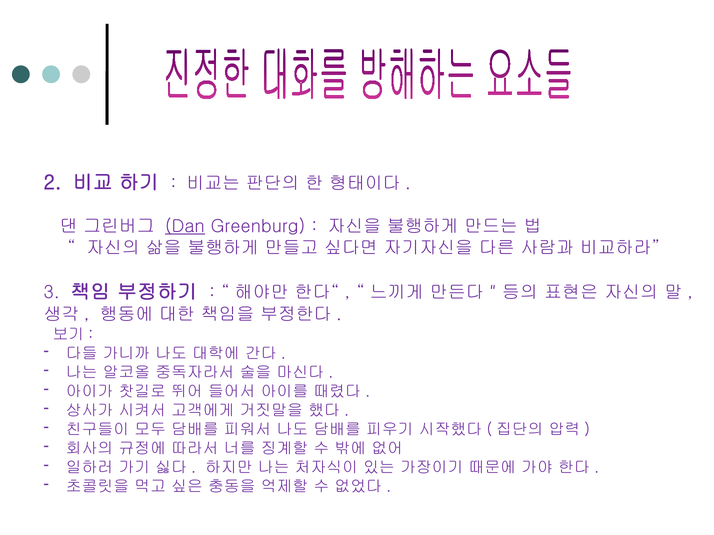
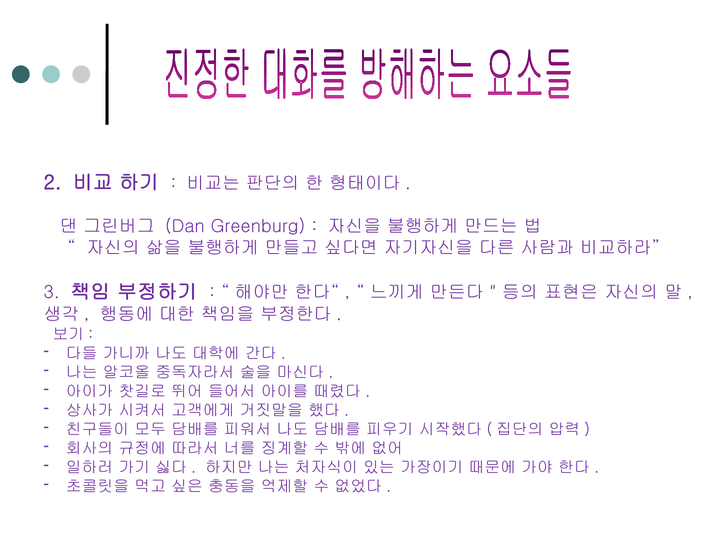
Dan underline: present -> none (185, 227)
